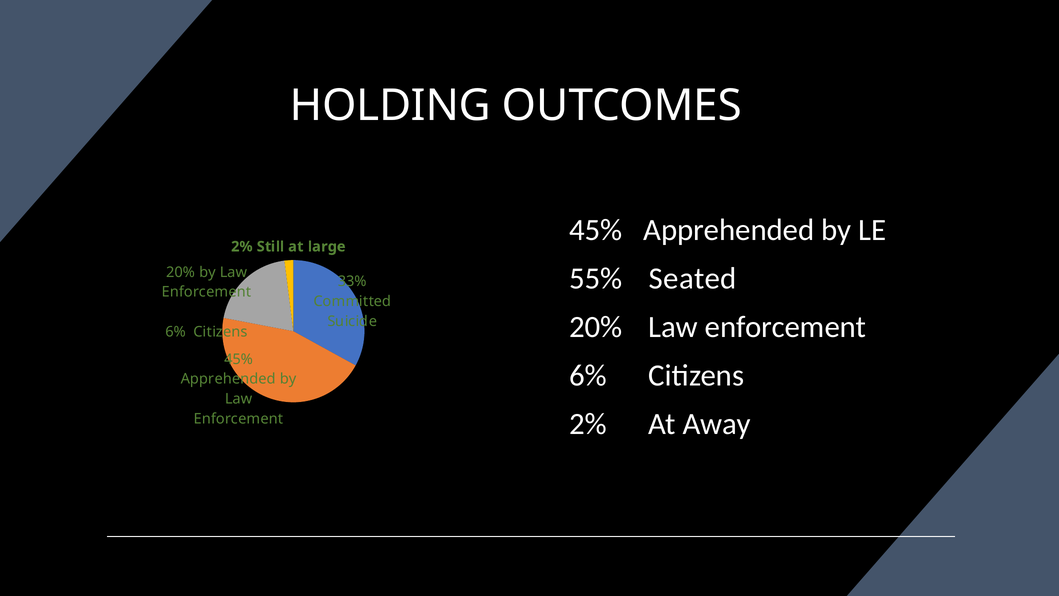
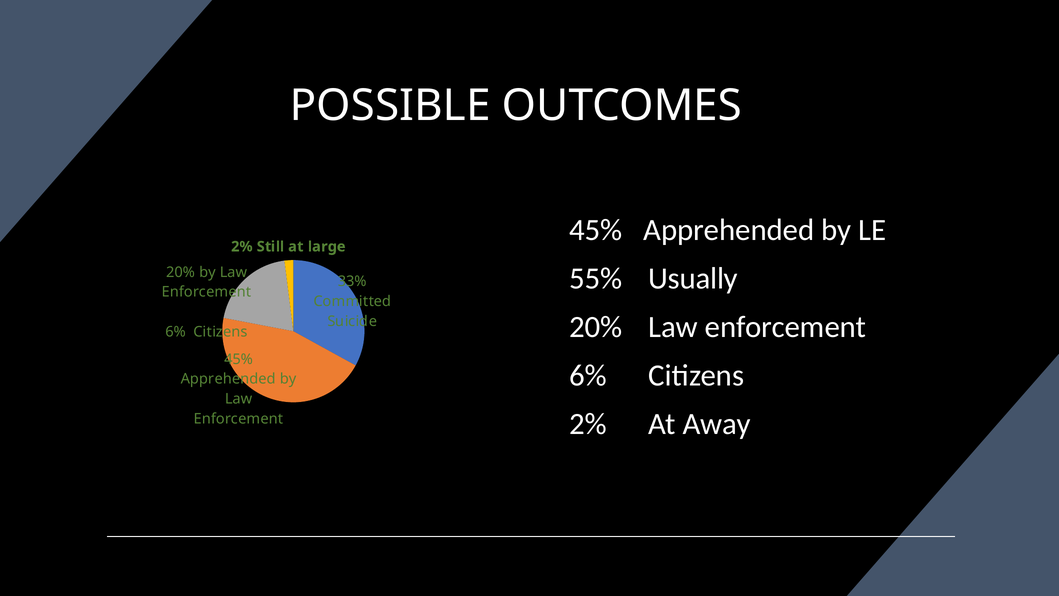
HOLDING: HOLDING -> POSSIBLE (390, 105)
Seated: Seated -> Usually (693, 278)
